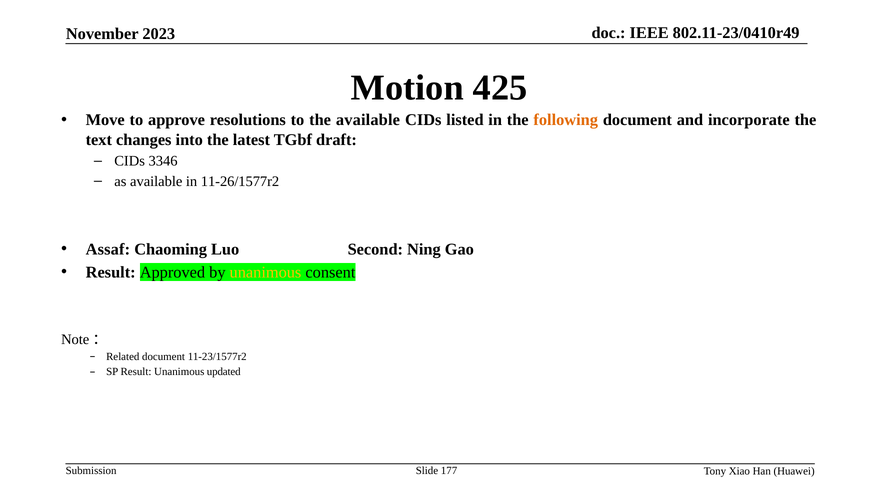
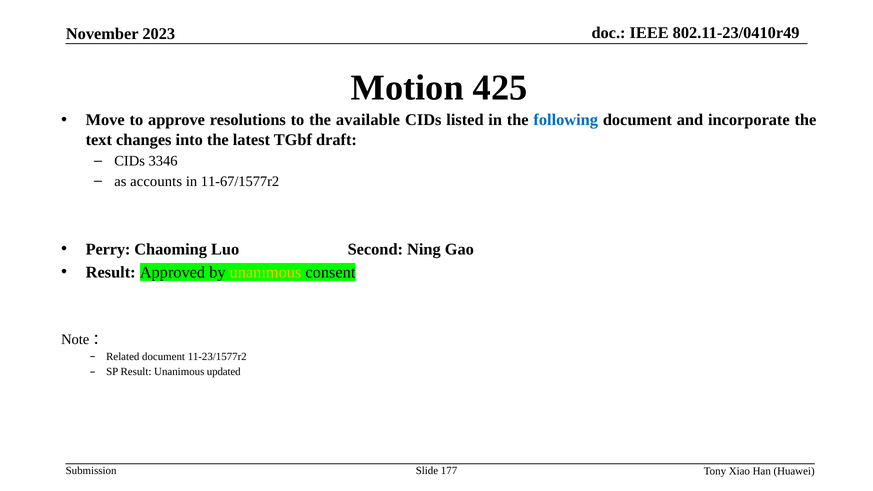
following colour: orange -> blue (566, 120)
as available: available -> accounts (156, 181)
11-26/1577r2: 11-26/1577r2 -> 11-67/1577r2 (240, 181)
Assaf: Assaf -> Perry (108, 249)
